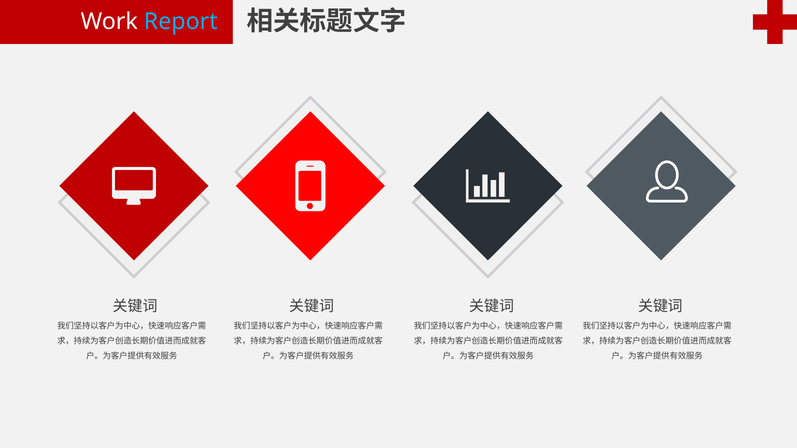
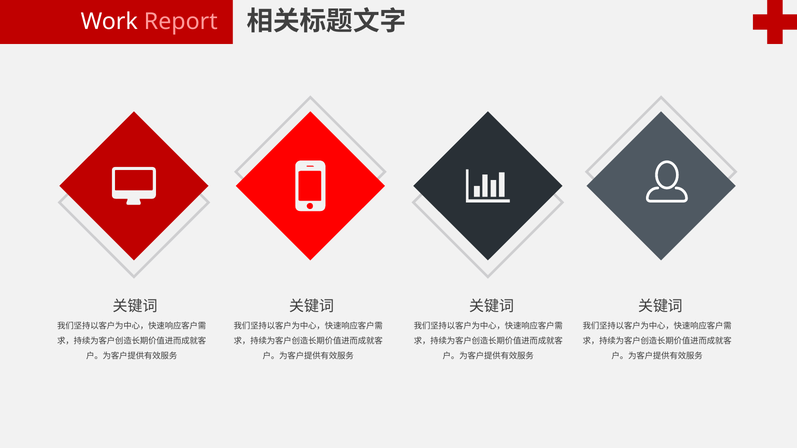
Report colour: light blue -> pink (181, 22)
